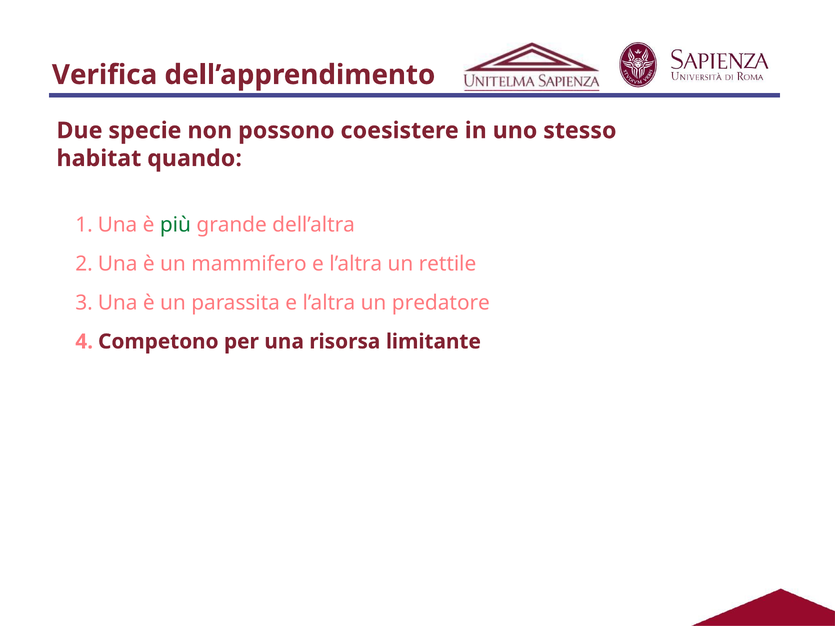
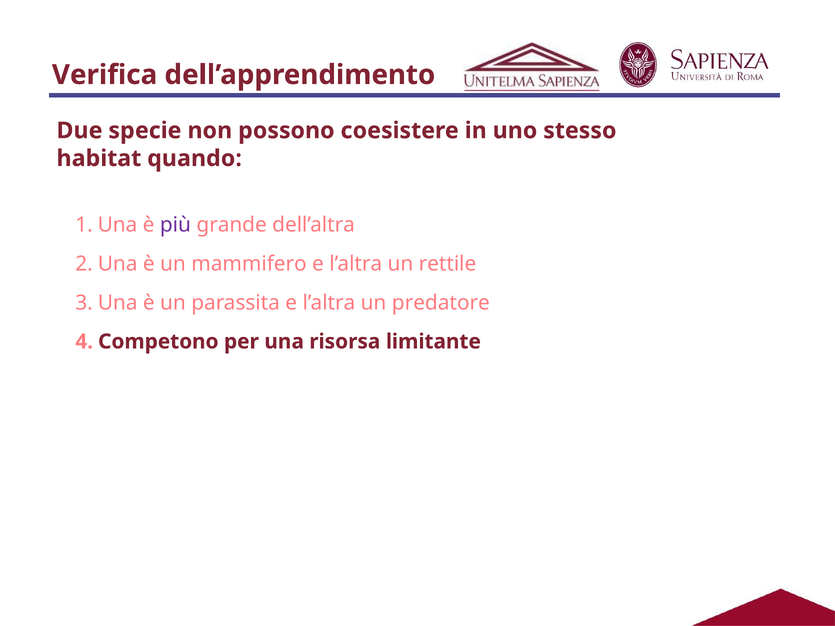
più colour: green -> purple (175, 225)
